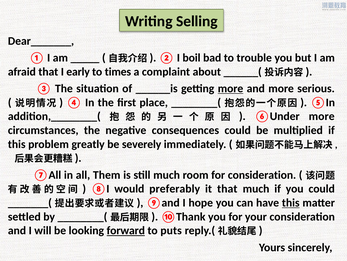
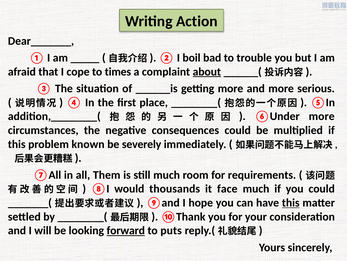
Selling: Selling -> Action (197, 21)
early: early -> cope (78, 71)
about underline: none -> present (207, 71)
more underline: present -> none (231, 88)
greatly: greatly -> known (88, 144)
for consideration: consideration -> requirements (262, 174)
preferably: preferably -> thousands (175, 188)
it that: that -> face (227, 188)
